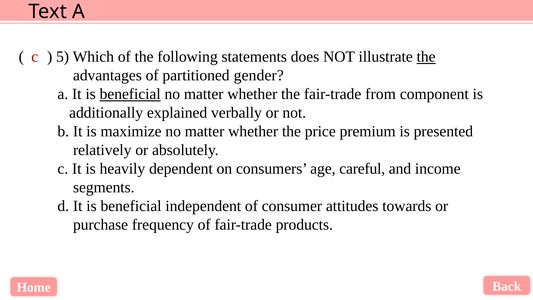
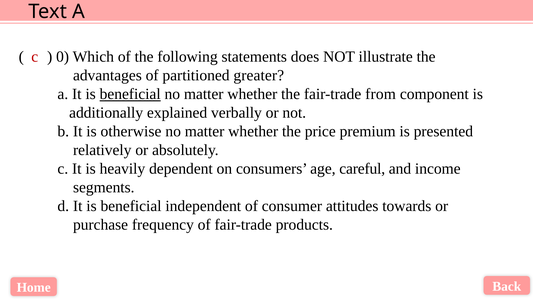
5: 5 -> 0 (63, 57)
the underline: present -> none (426, 57)
gender: gender -> greater (259, 75)
maximize: maximize -> otherwise (131, 131)
